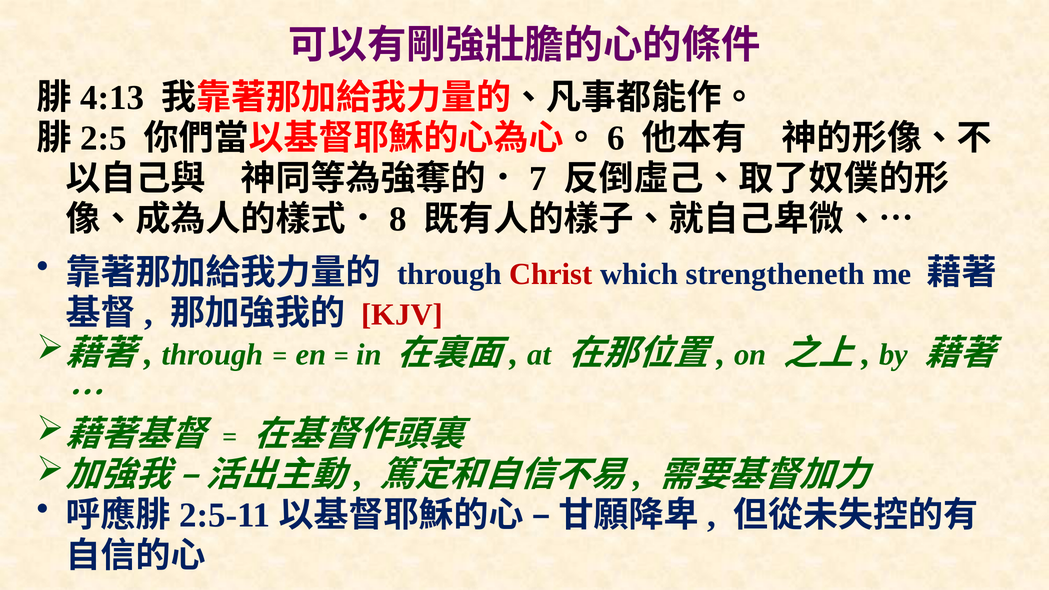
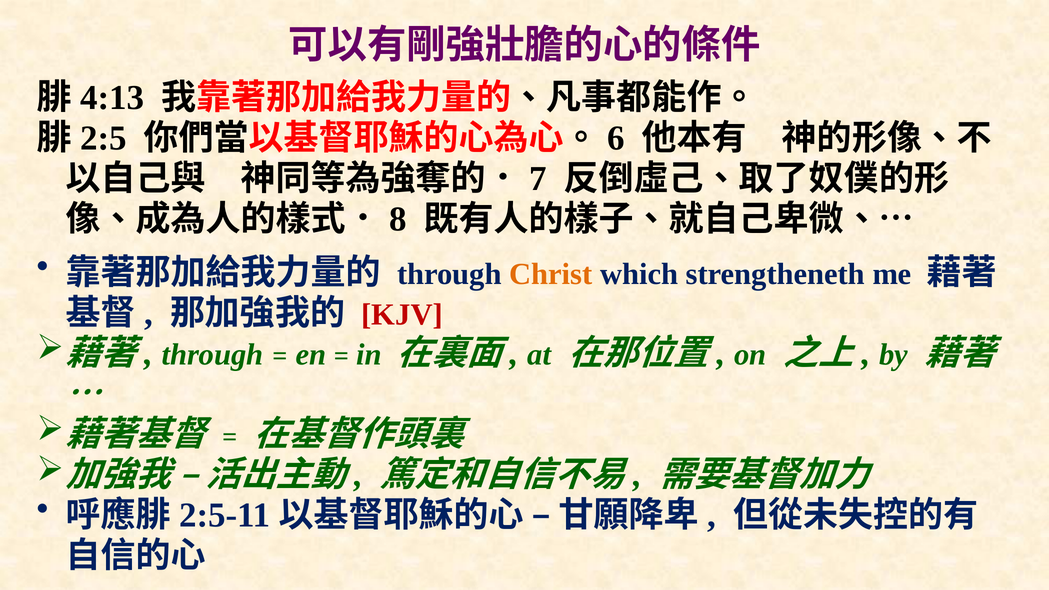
Christ colour: red -> orange (551, 274)
